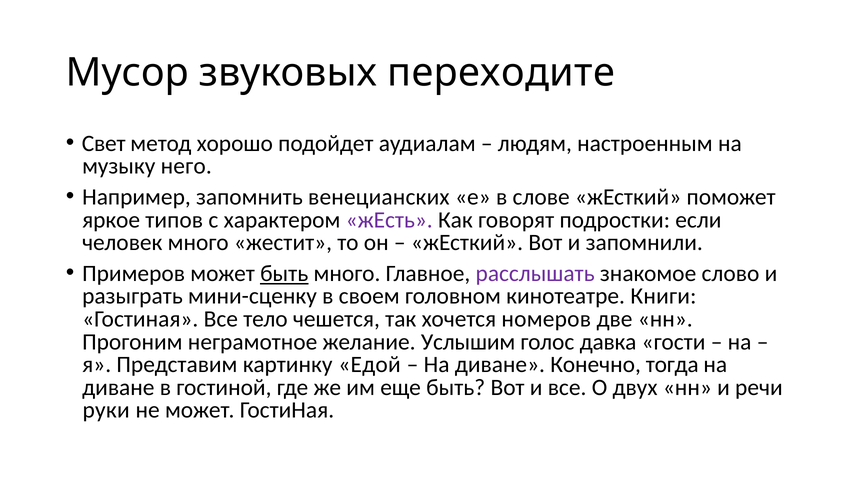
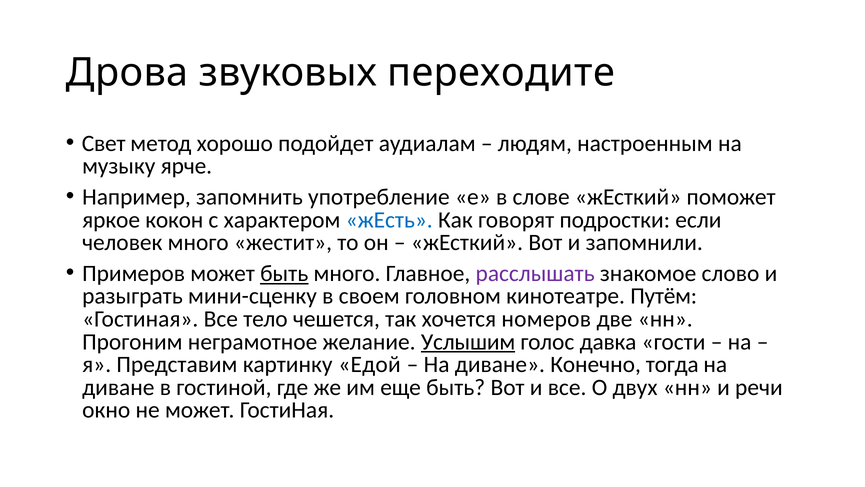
Мусор: Мусор -> Дрова (127, 73)
него: него -> ярче (186, 166)
венецианских: венецианских -> употребление (379, 197)
типов: типов -> кокон (174, 220)
жЕсть colour: purple -> blue (389, 220)
Книги: Книги -> Путём (664, 296)
Услышим underline: none -> present (468, 341)
руки: руки -> окно (106, 410)
